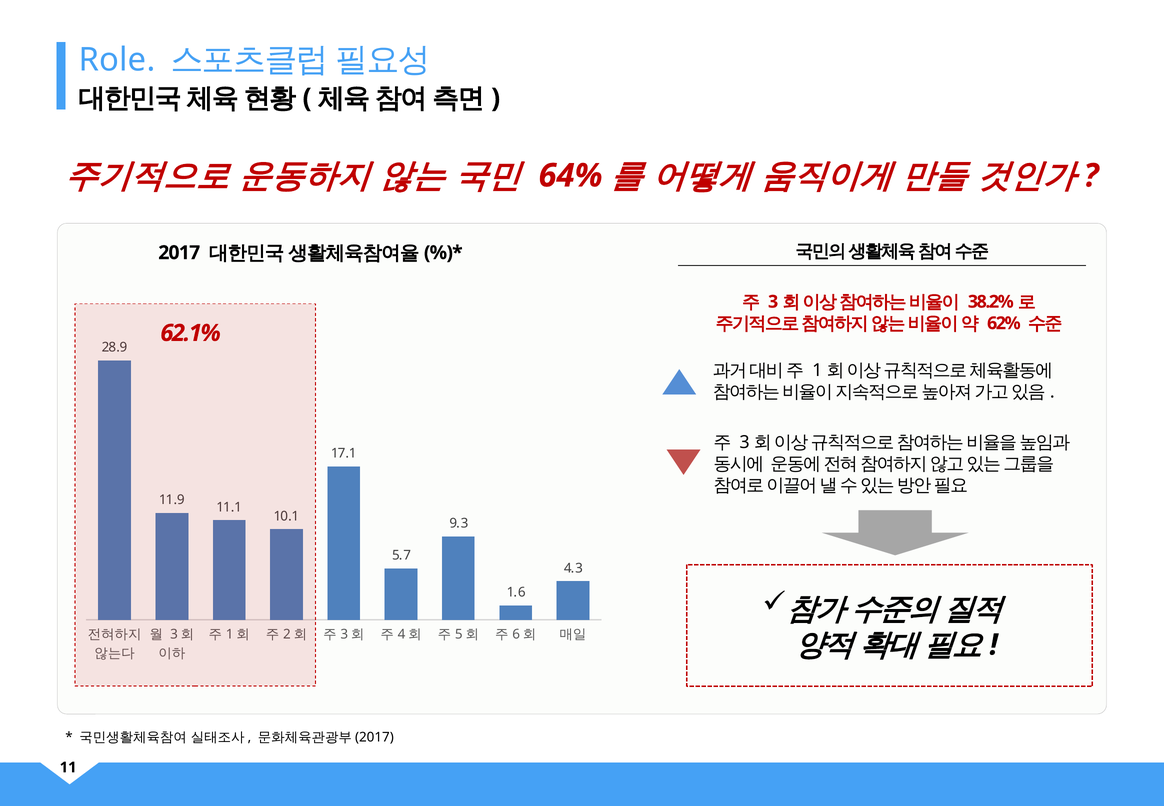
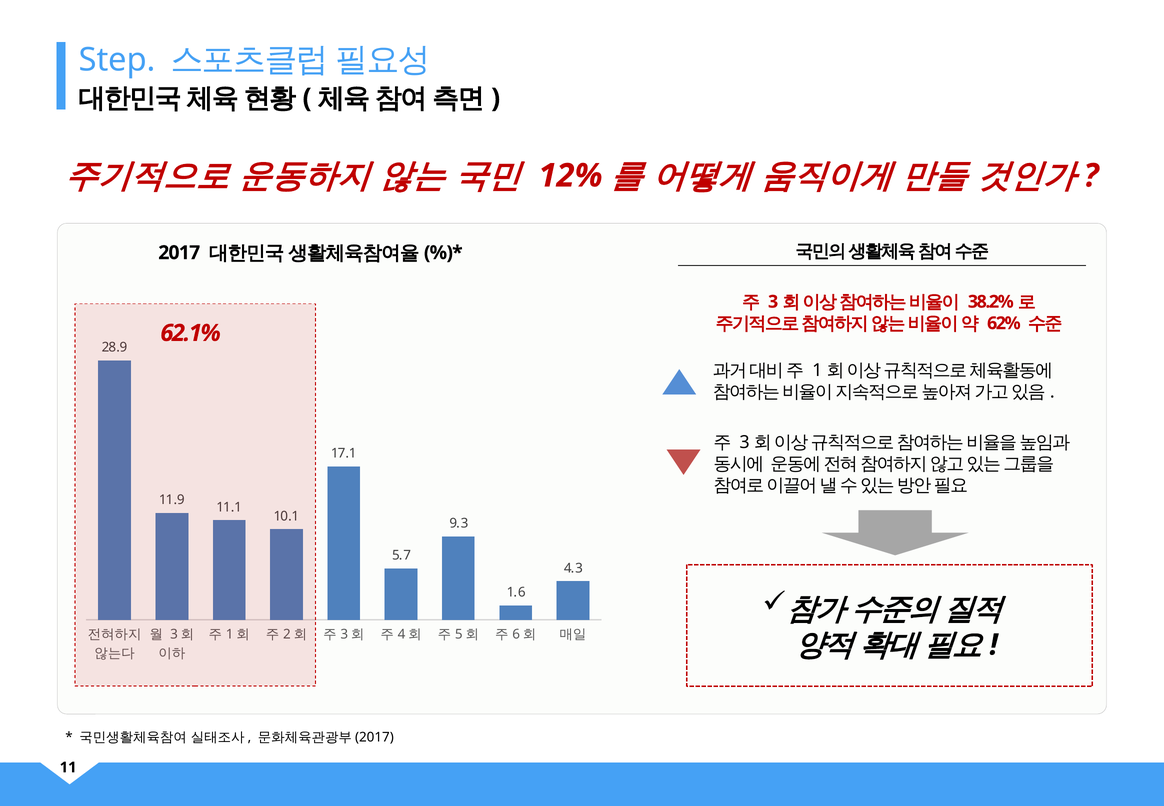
Role: Role -> Step (117, 60)
64%: 64% -> 12% (571, 176)
